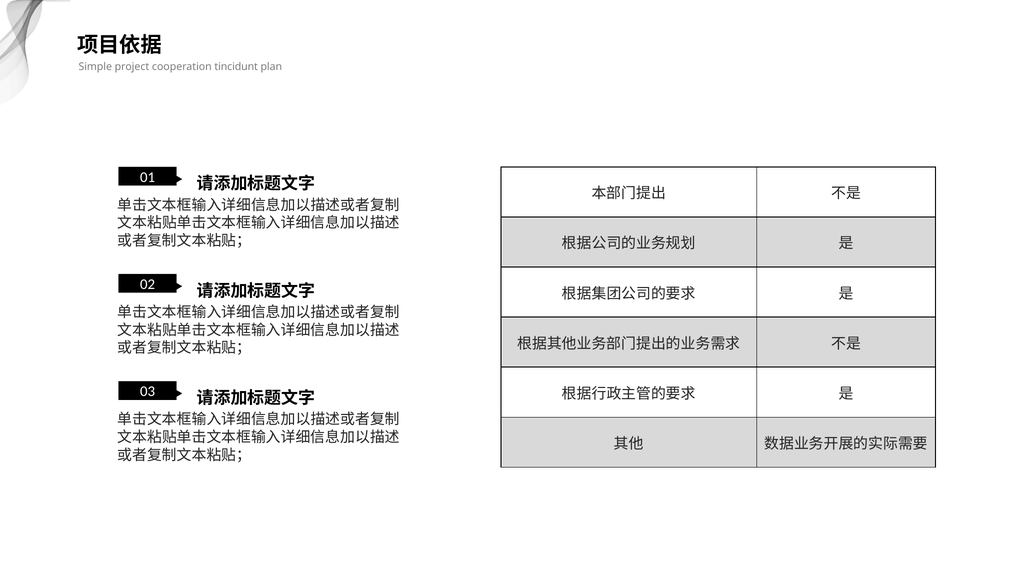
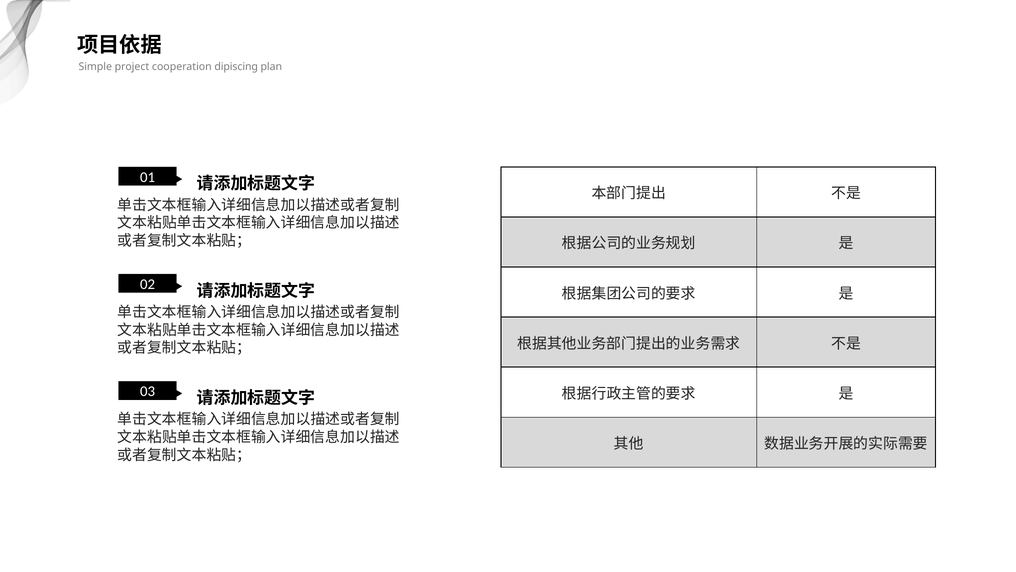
tincidunt: tincidunt -> dipiscing (236, 67)
